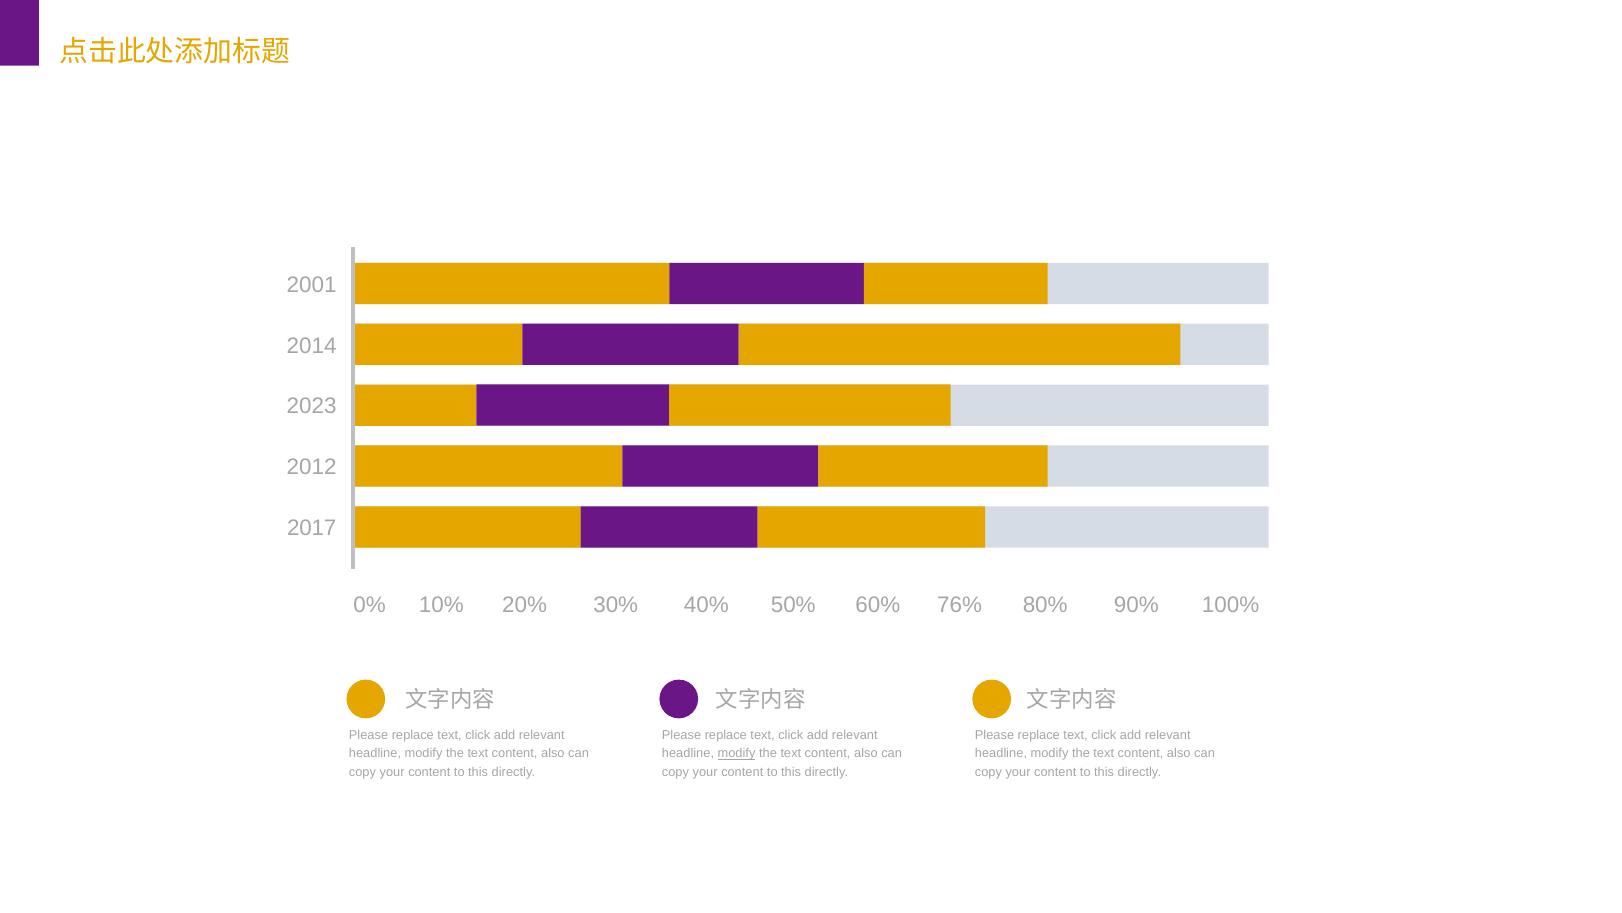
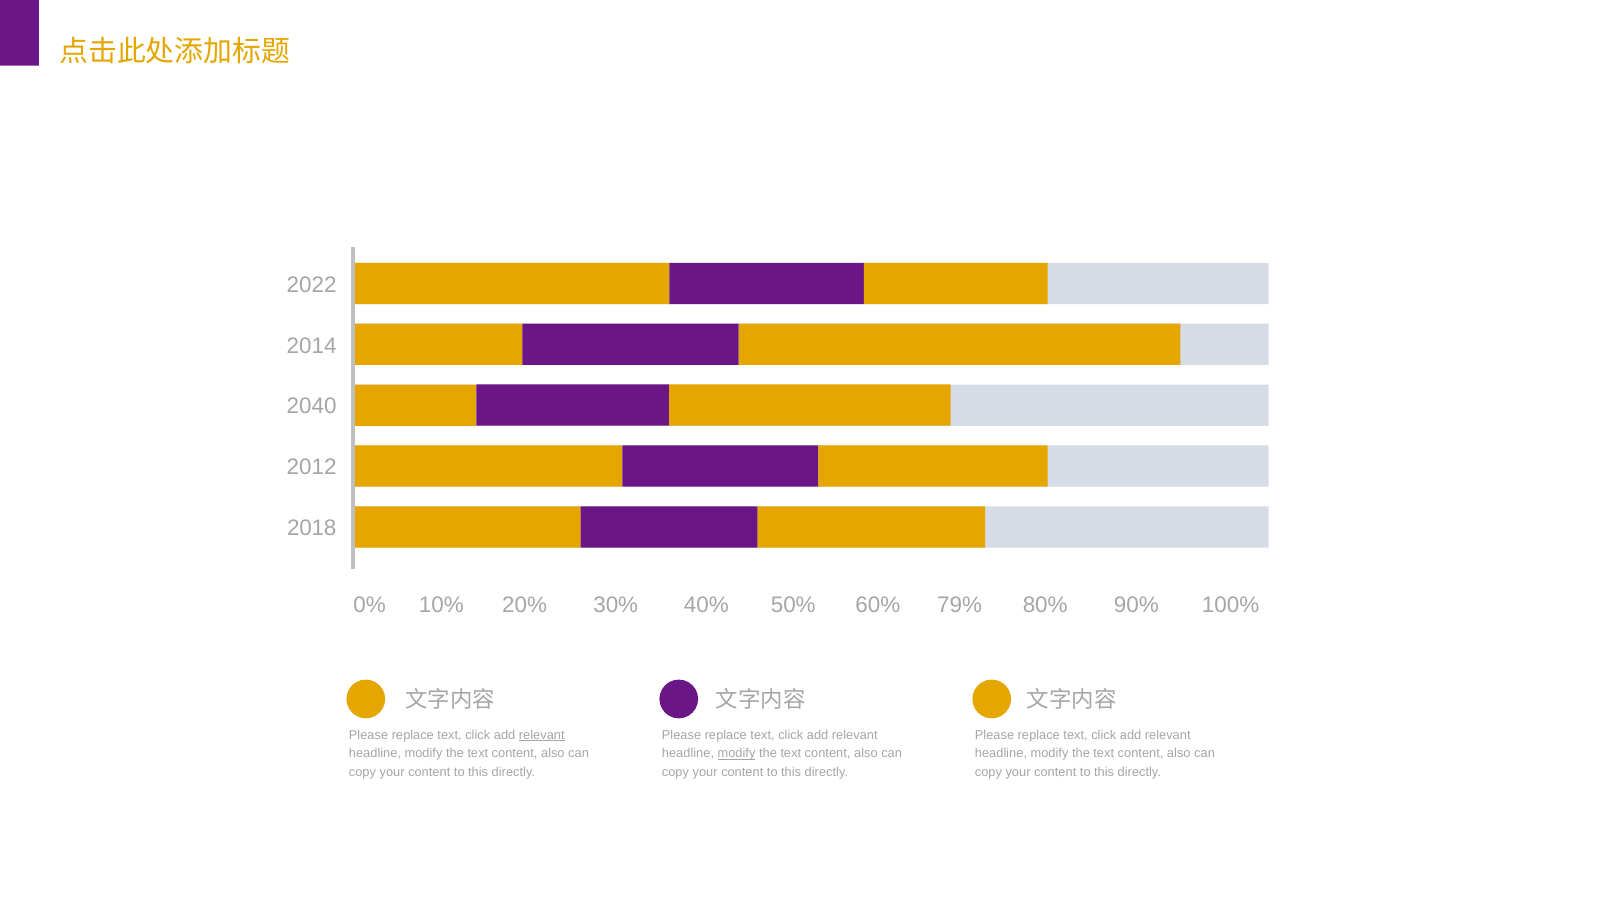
2001: 2001 -> 2022 (312, 285)
2023: 2023 -> 2040 (312, 406)
2017: 2017 -> 2018 (312, 528)
76%: 76% -> 79% (960, 605)
relevant underline: none -> present (542, 735)
